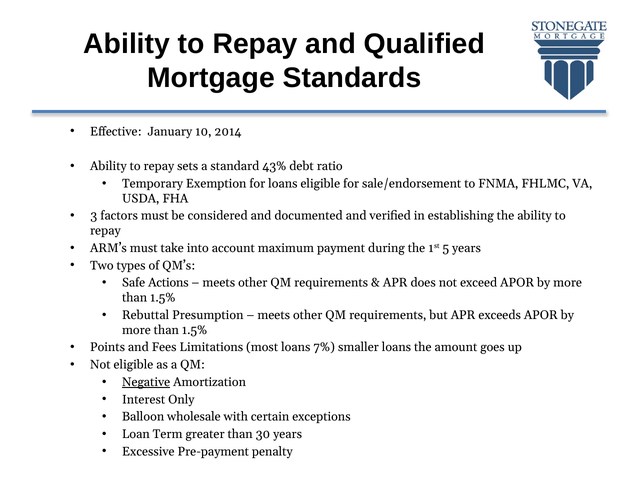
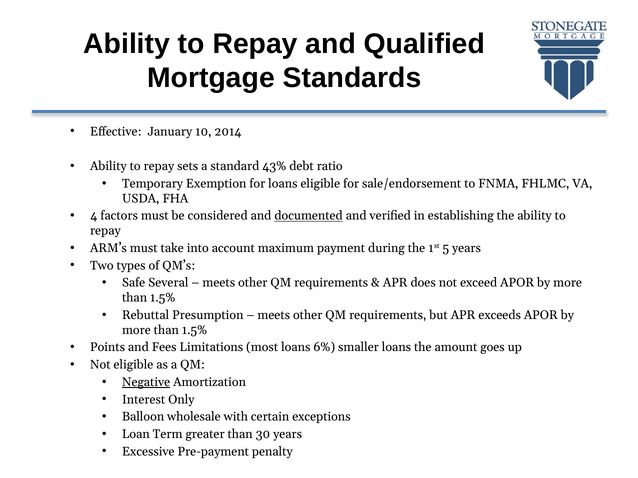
3: 3 -> 4 (94, 216)
documented underline: none -> present (309, 216)
Actions: Actions -> Several (168, 283)
7%: 7% -> 6% (324, 348)
